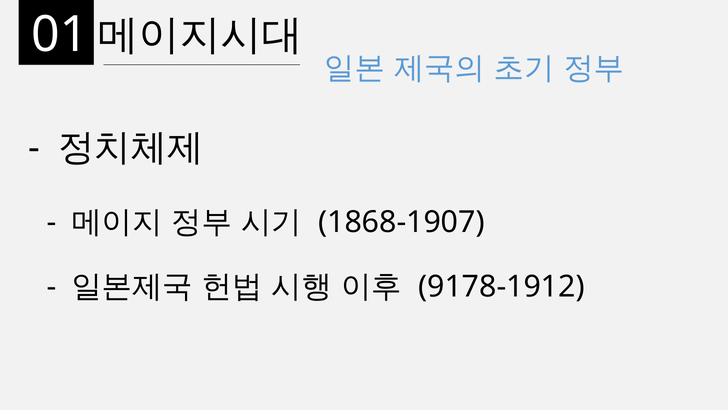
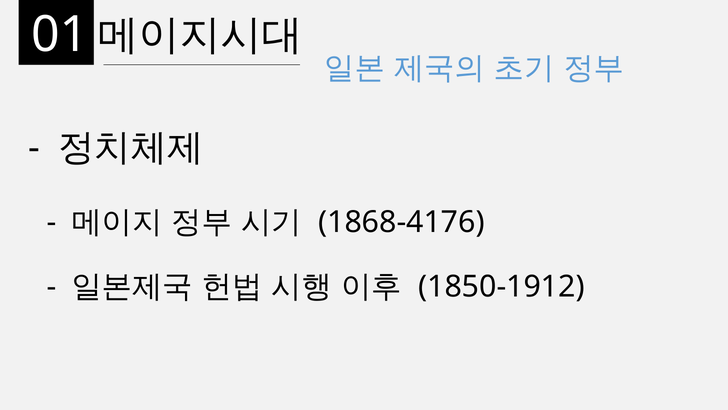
1868-1907: 1868-1907 -> 1868-4176 (401, 222)
9178-1912: 9178-1912 -> 1850-1912 (501, 287)
